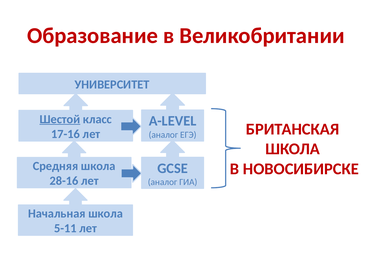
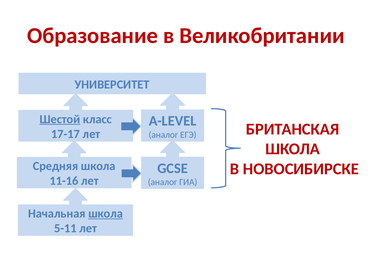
17-16: 17-16 -> 17-17 (66, 134)
28-16: 28-16 -> 11-16 (64, 181)
школа underline: none -> present (106, 213)
